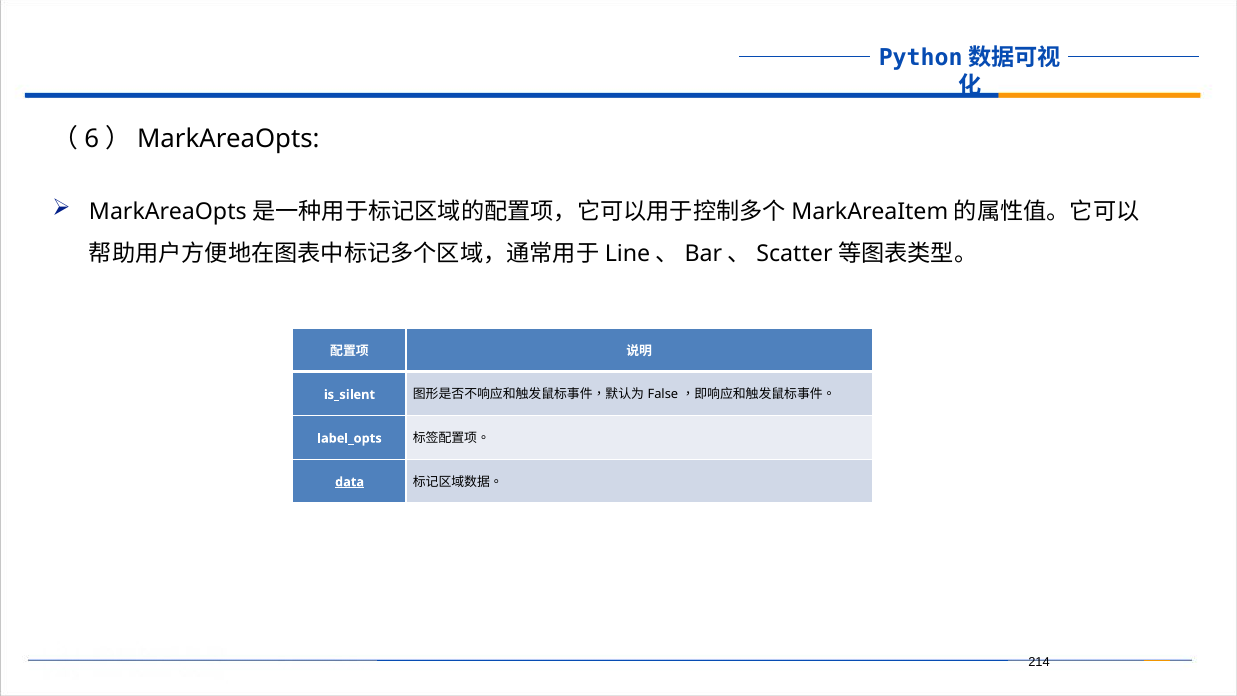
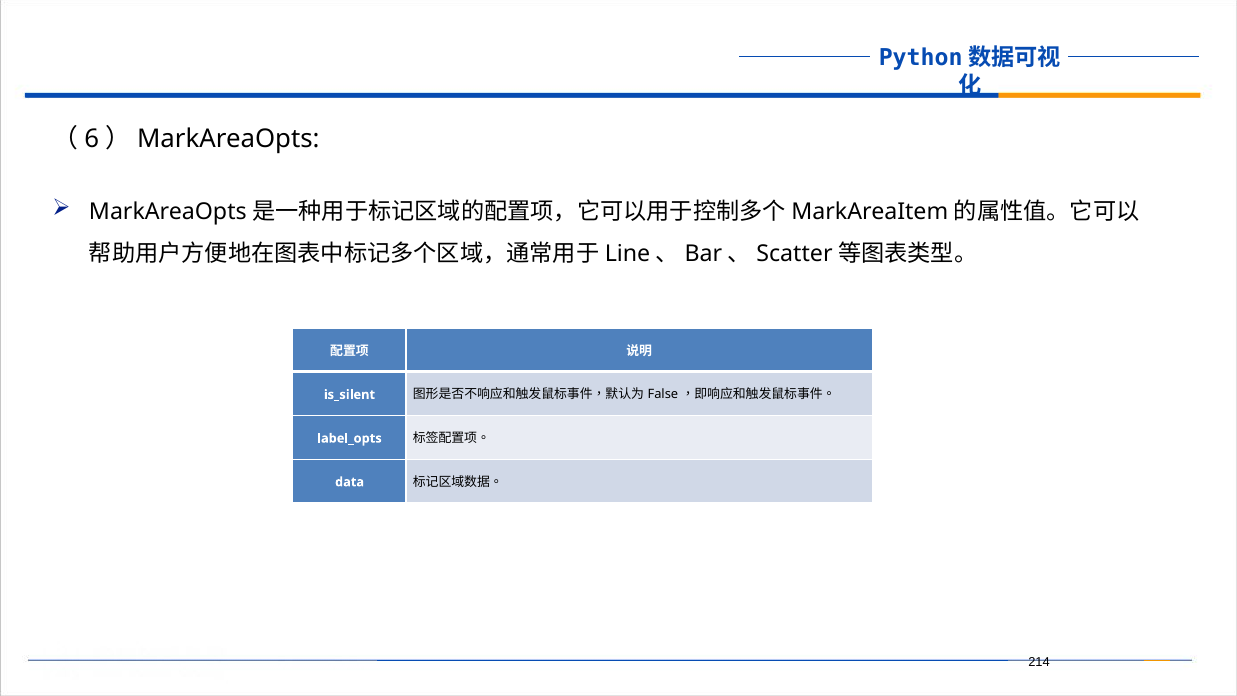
data underline: present -> none (350, 482)
